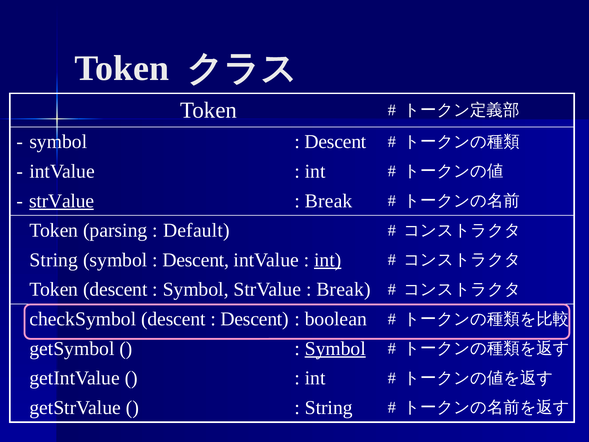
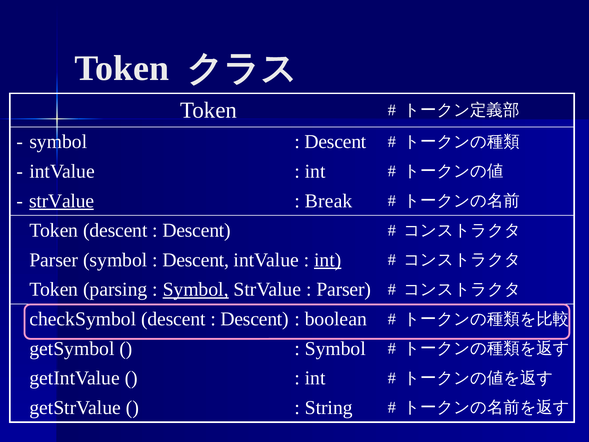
Token parsing: parsing -> descent (115, 230)
Default: Default -> Descent (197, 230)
String: String -> Parser (54, 260)
Token descent: descent -> parsing (115, 289)
Symbol underline: none -> present (196, 289)
Break: Break -> Parser (344, 289)
Symbol underline: present -> none (335, 348)
